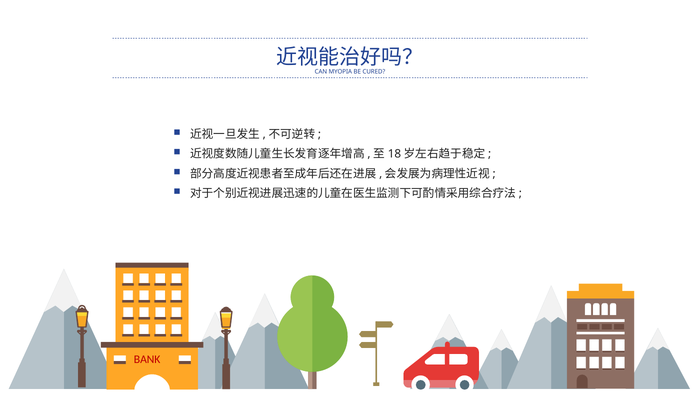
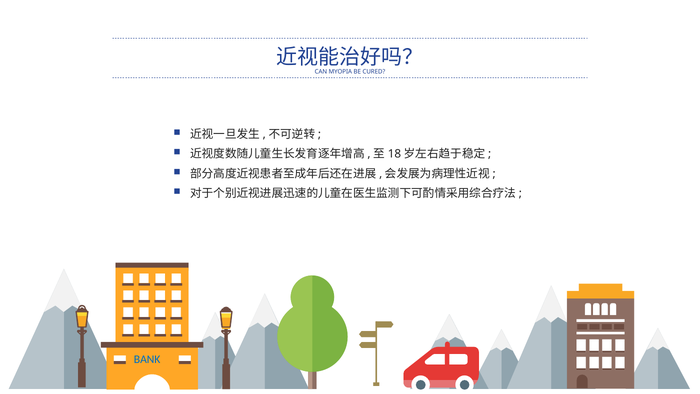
BANK colour: red -> blue (147, 359)
